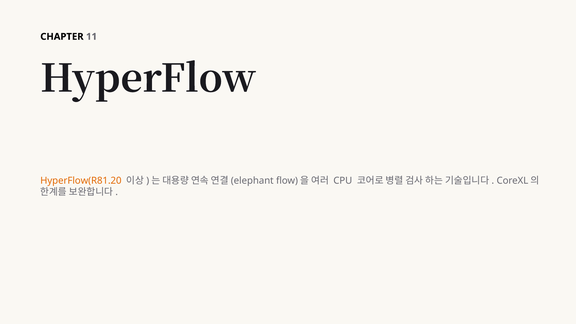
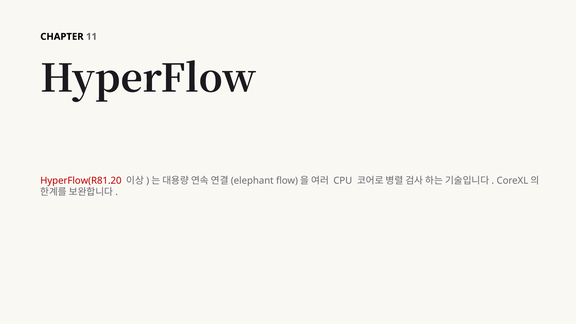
HyperFlow(R81.20 colour: orange -> red (81, 181)
